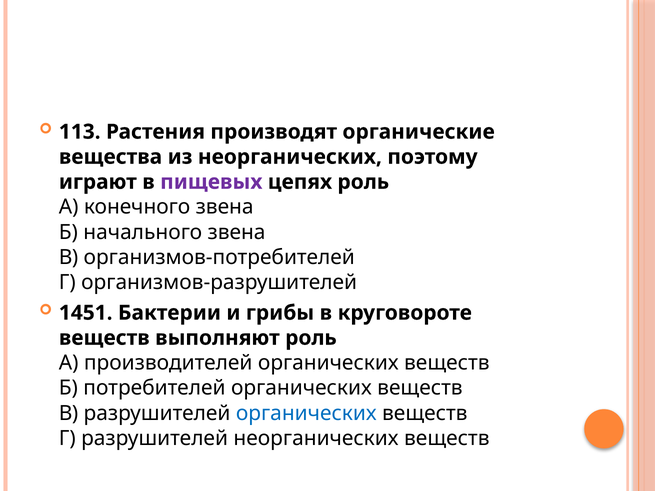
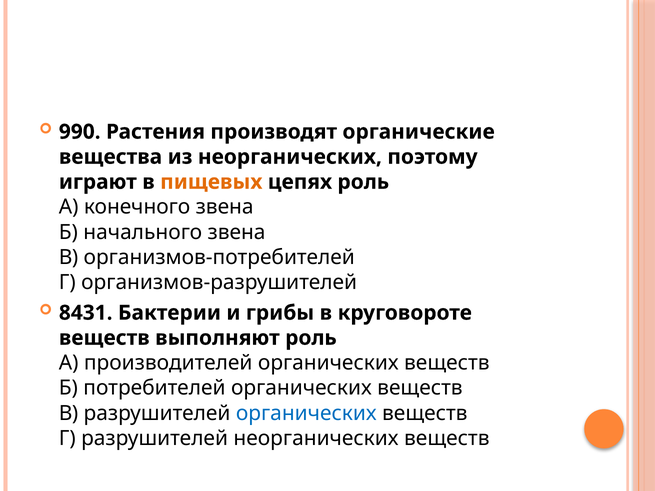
113: 113 -> 990 (80, 132)
пищевых colour: purple -> orange (211, 182)
1451: 1451 -> 8431 (86, 313)
